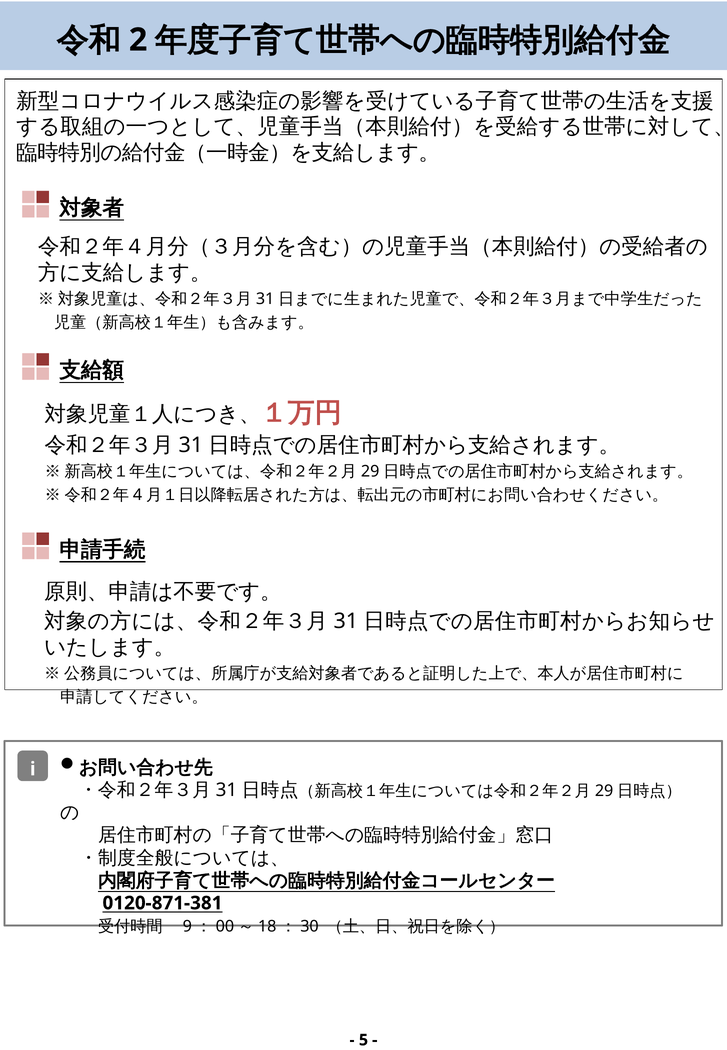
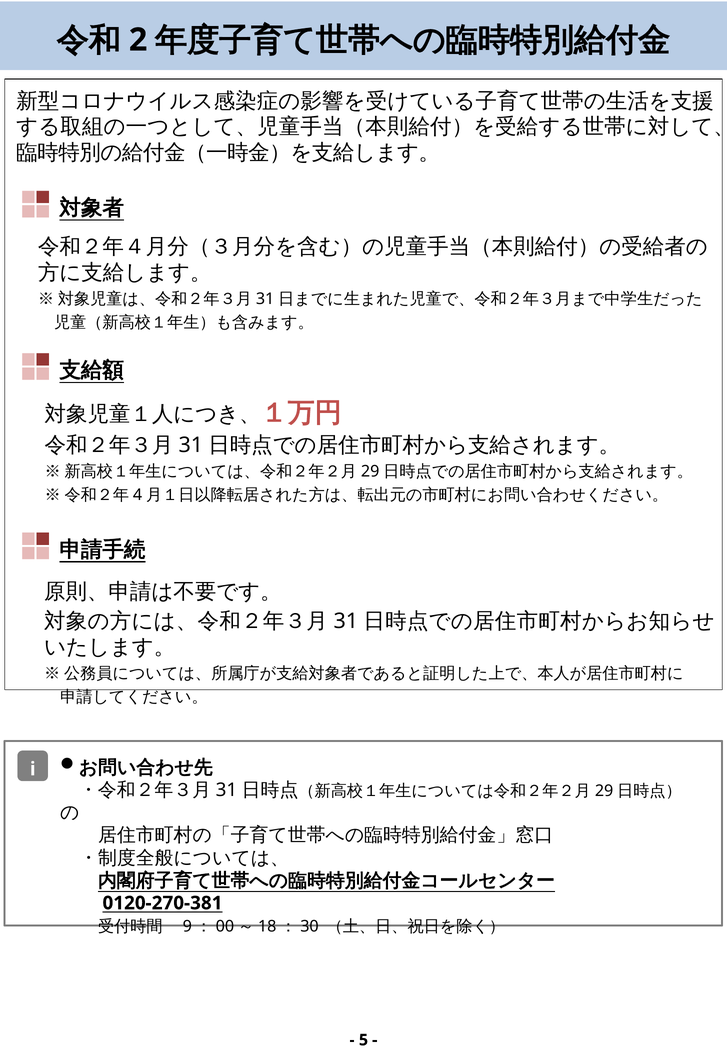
0120-871-381: 0120-871-381 -> 0120-270-381 (163, 903)
